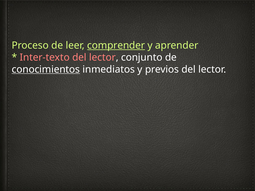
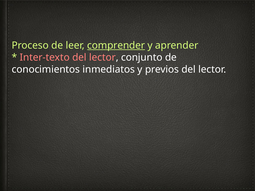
conocimientos underline: present -> none (46, 69)
